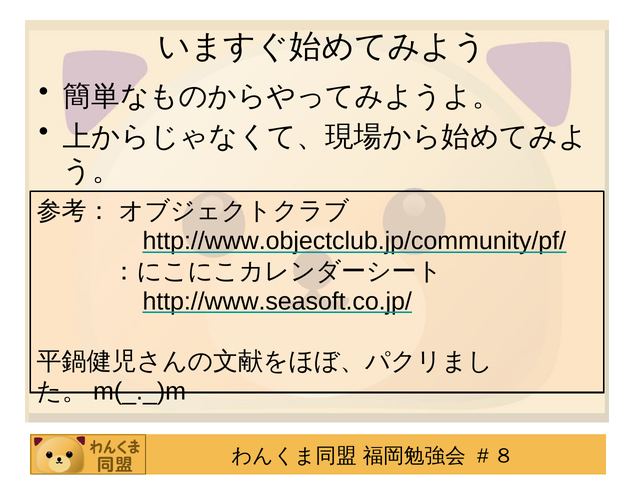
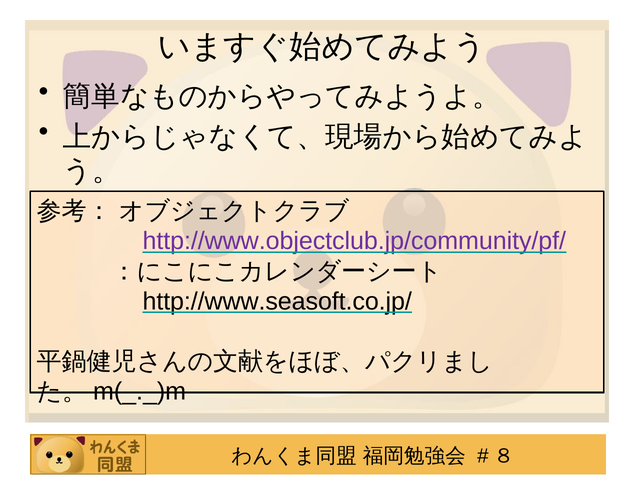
http://www.objectclub.jp/community/pf/ colour: black -> purple (354, 241)
